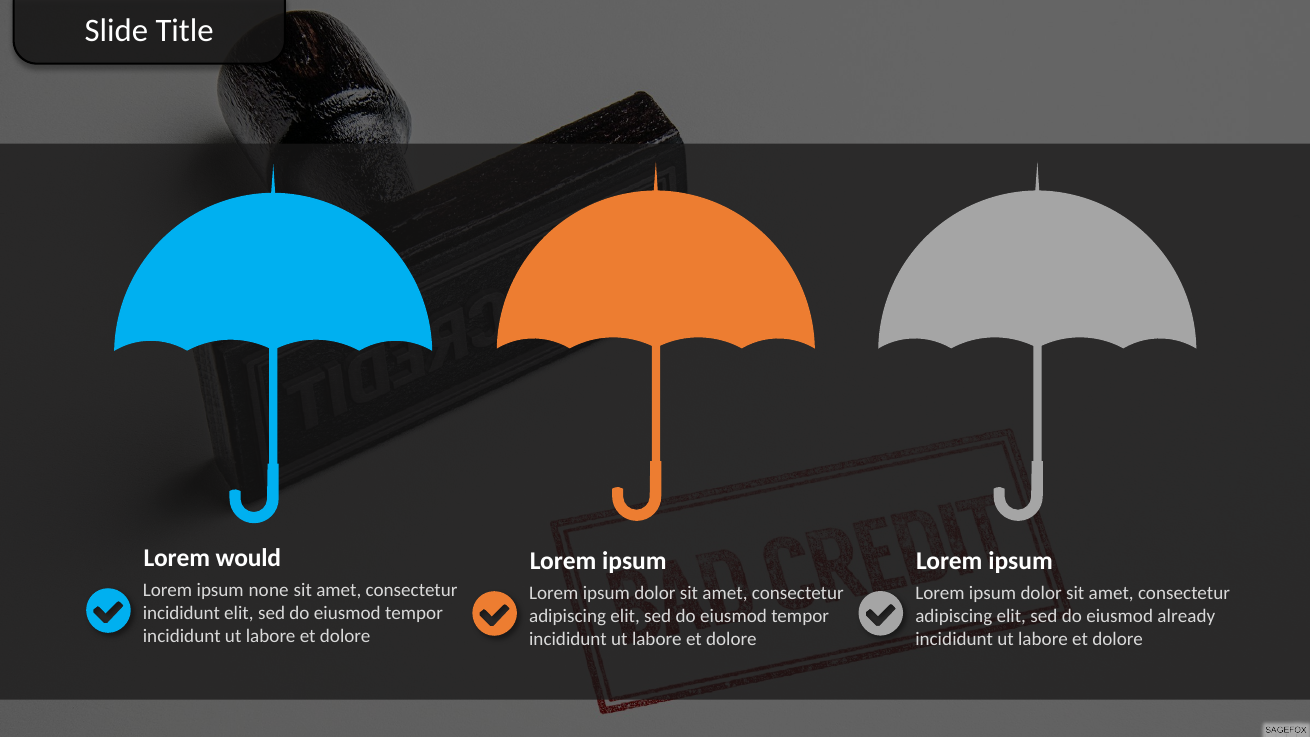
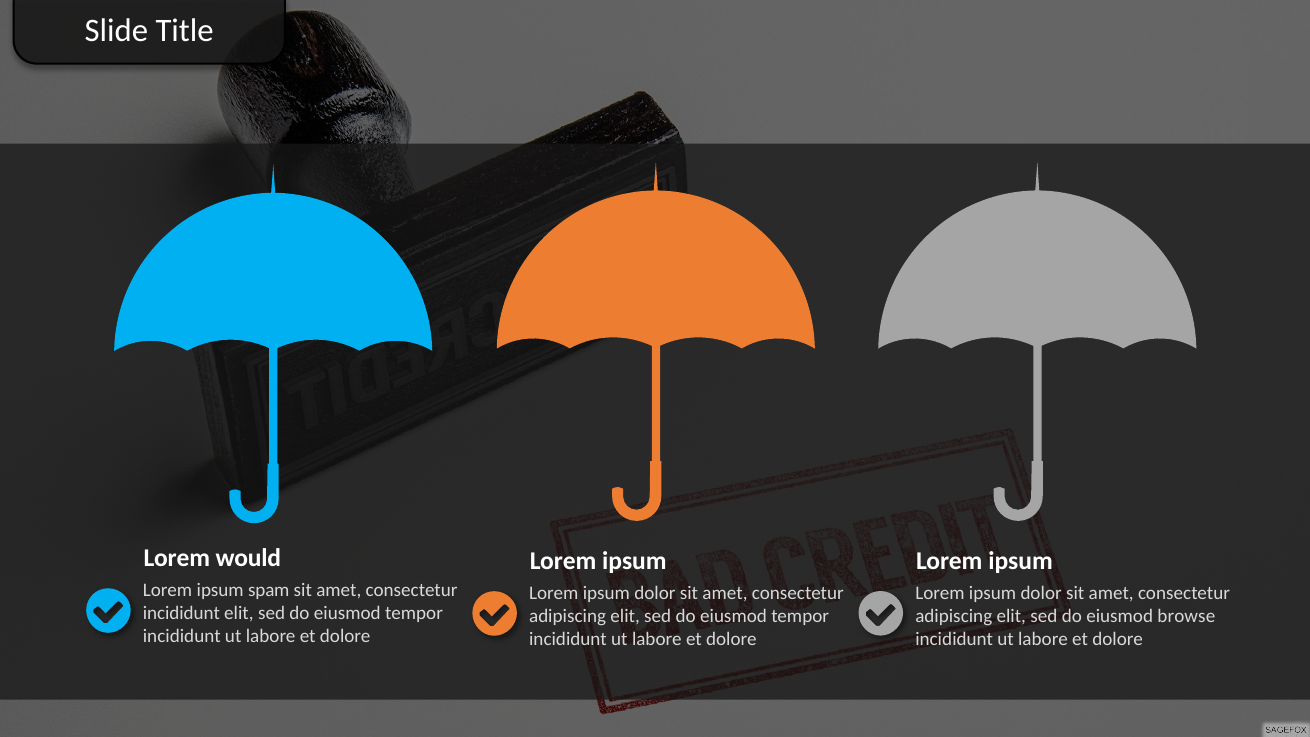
none: none -> spam (269, 590)
already: already -> browse (1186, 616)
